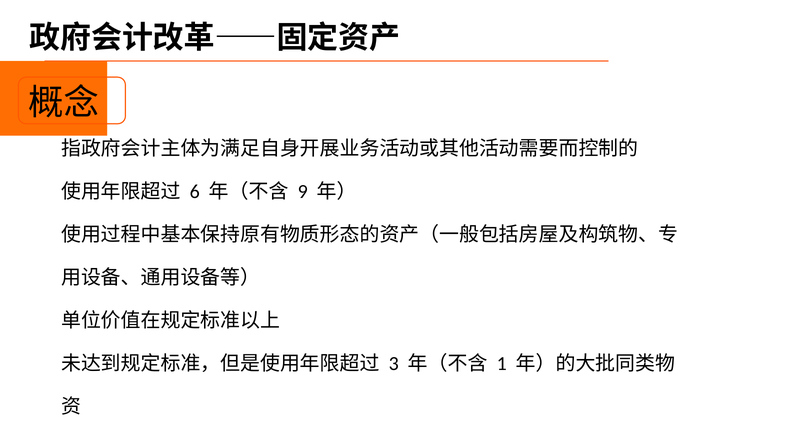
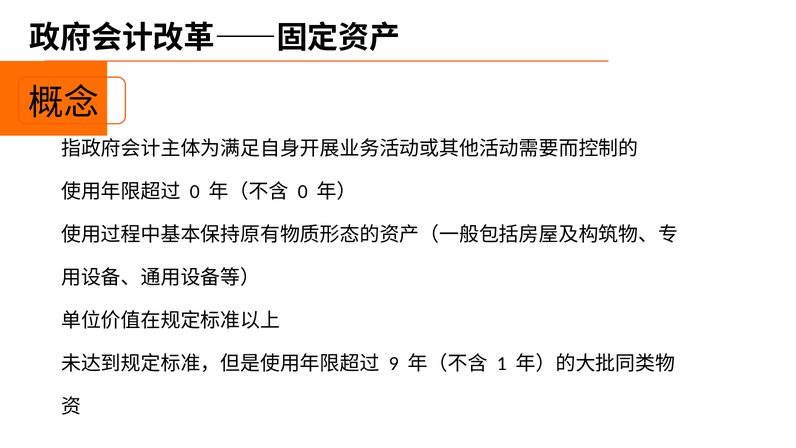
6: 6 -> 0 (195, 192)
9: 9 -> 0 (303, 192)
3: 3 -> 9 (394, 364)
